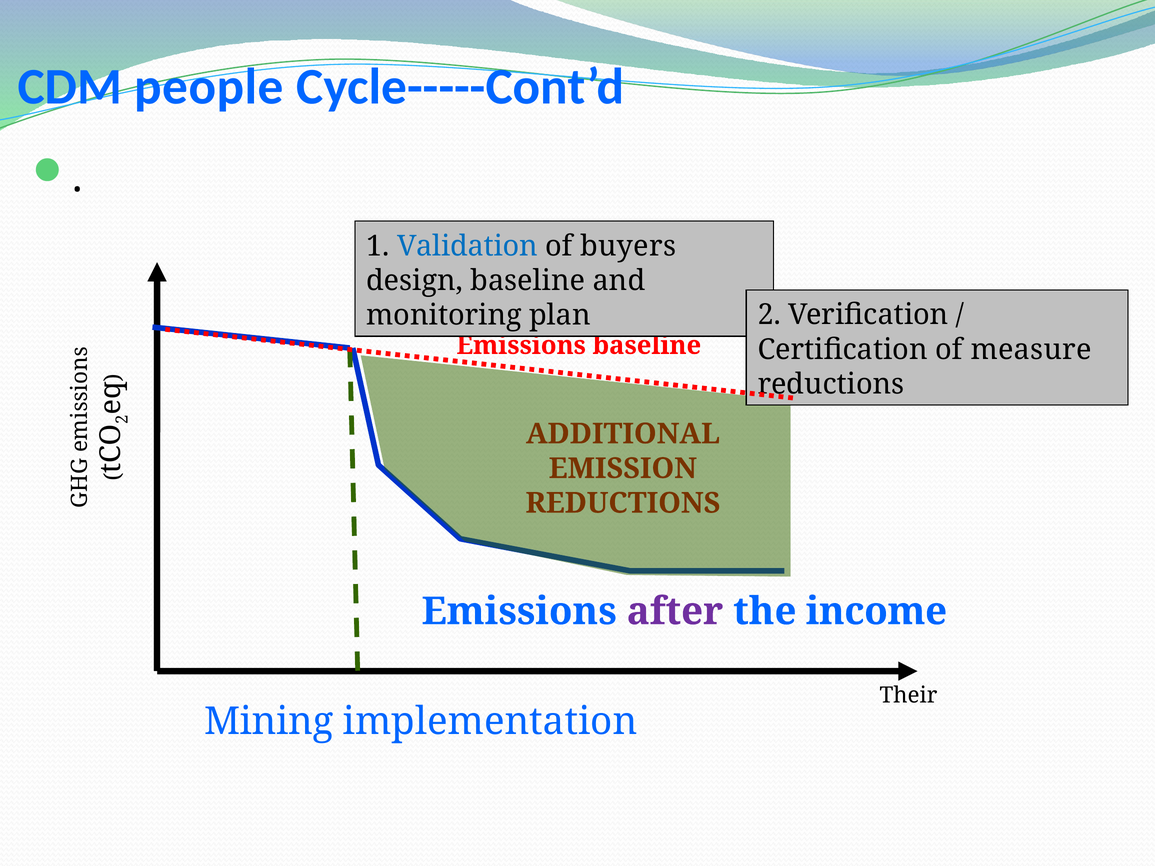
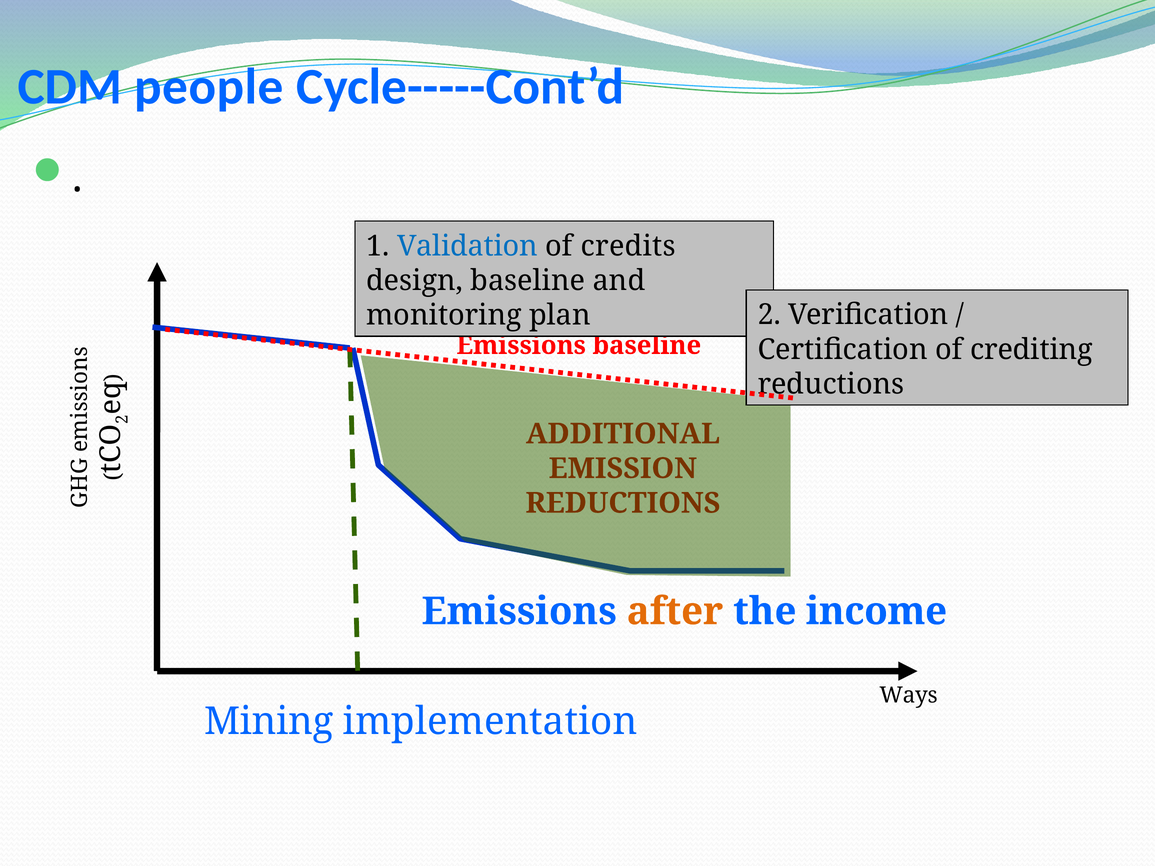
buyers: buyers -> credits (628, 246)
measure: measure -> crediting (1031, 350)
after colour: purple -> orange (675, 612)
Their: Their -> Ways (909, 695)
